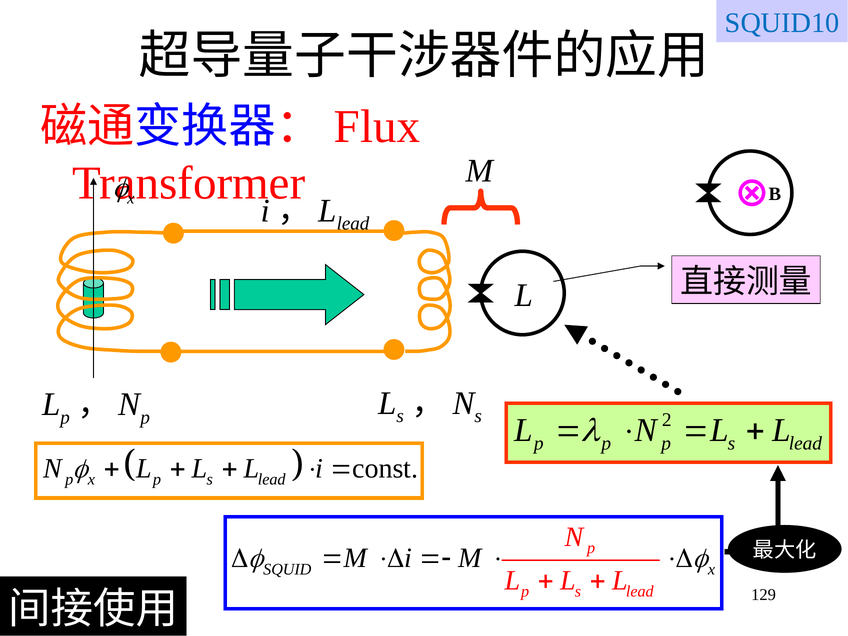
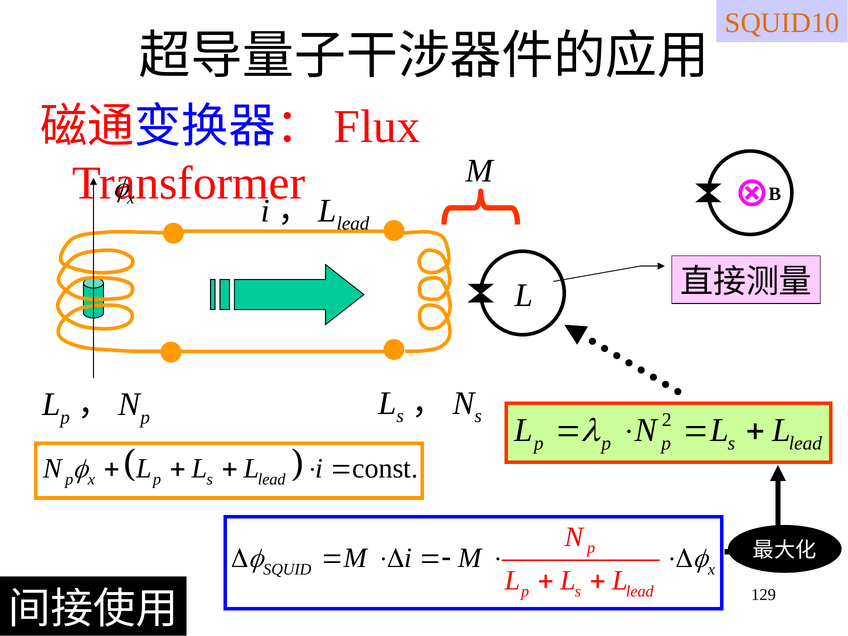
SQUID10 colour: blue -> orange (782, 23)
